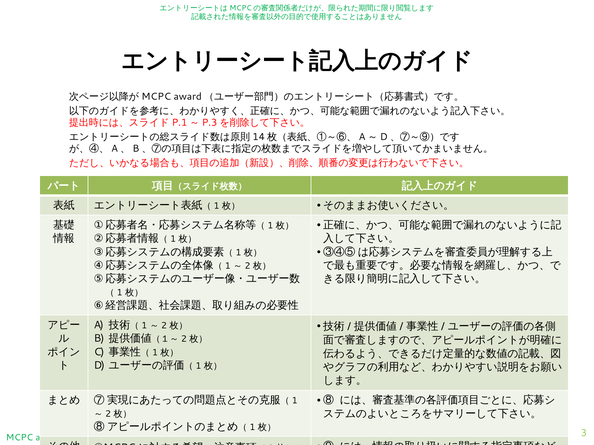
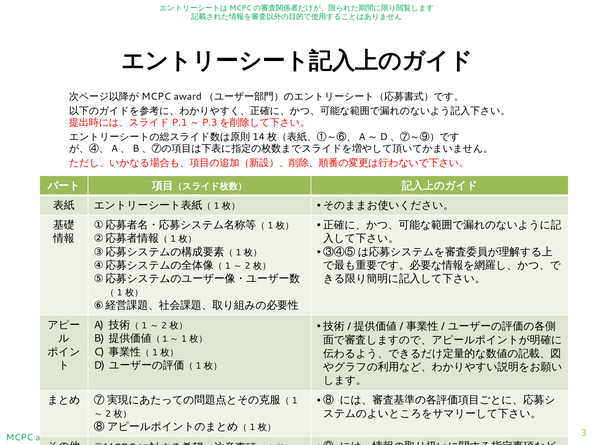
2: 2 -> 1 (184, 339)
